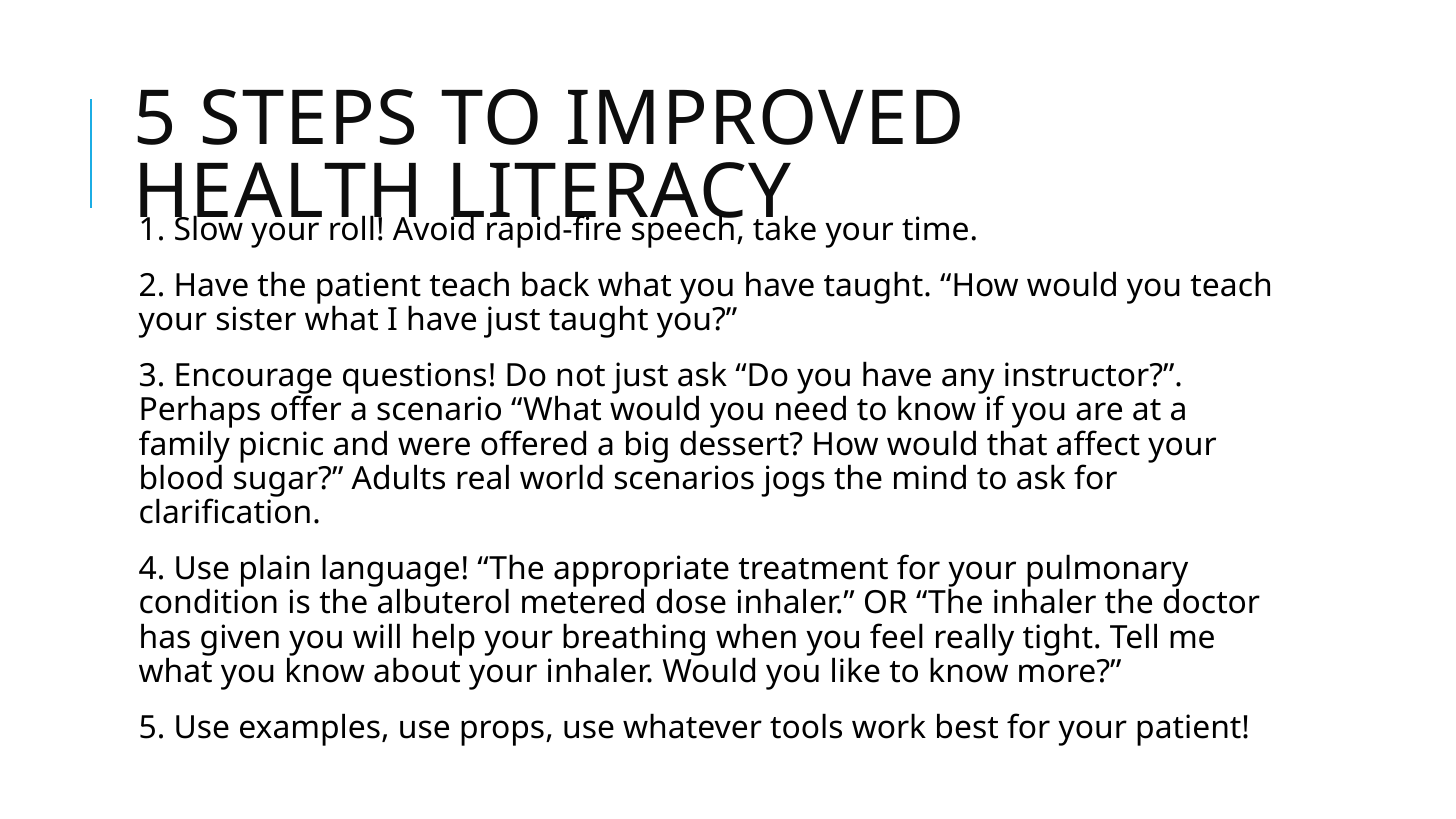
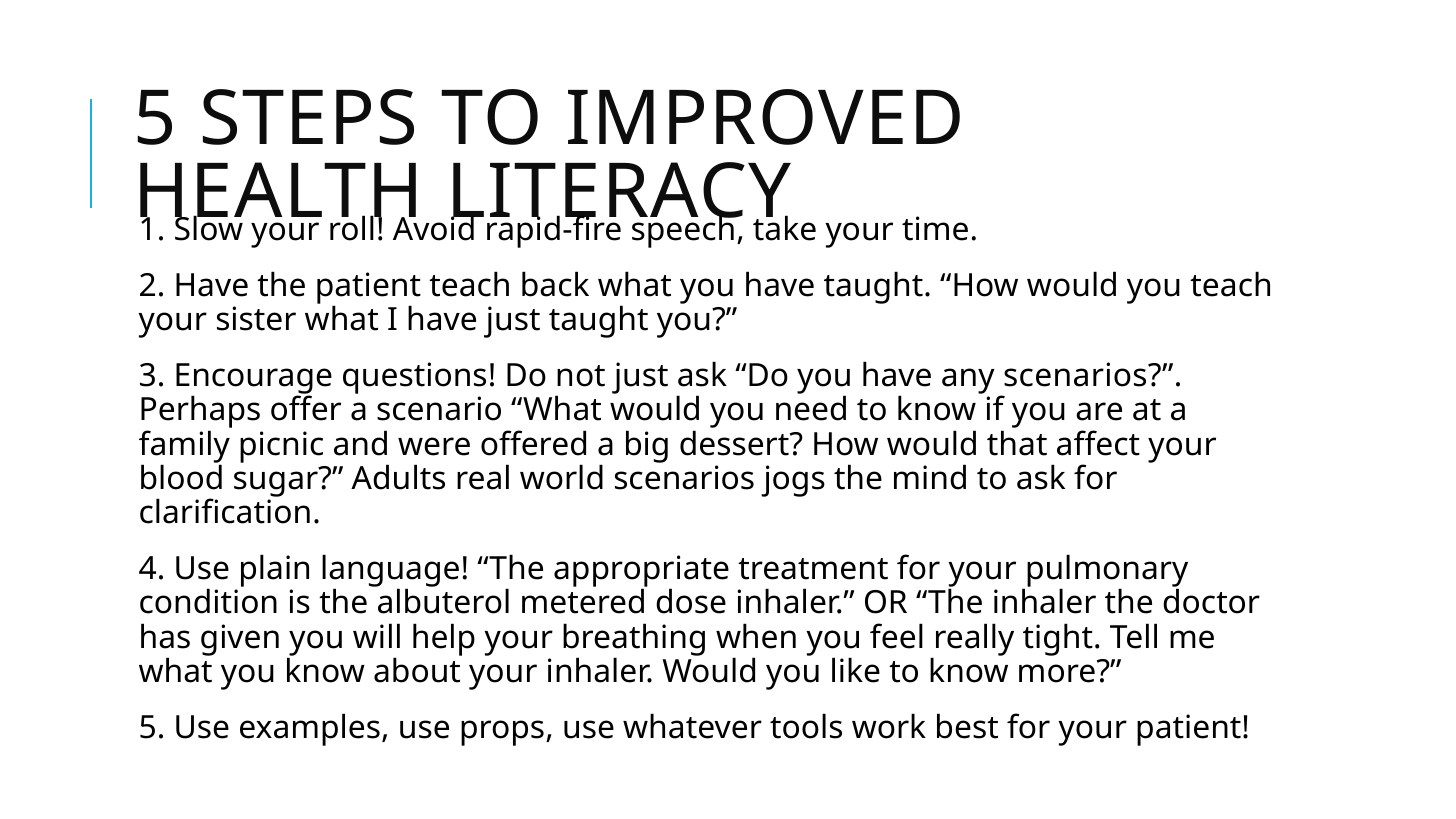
any instructor: instructor -> scenarios (1093, 376)
